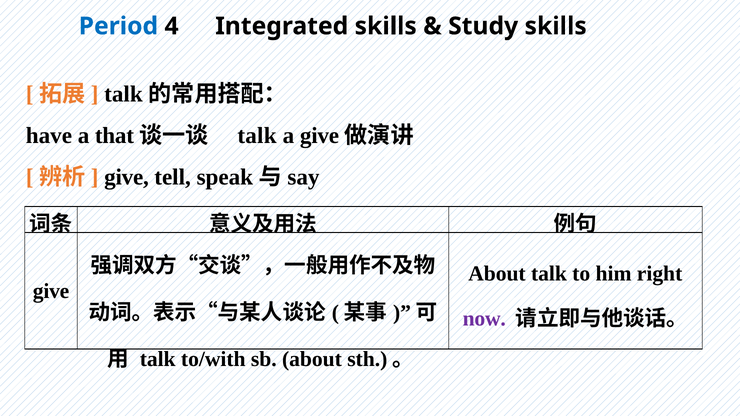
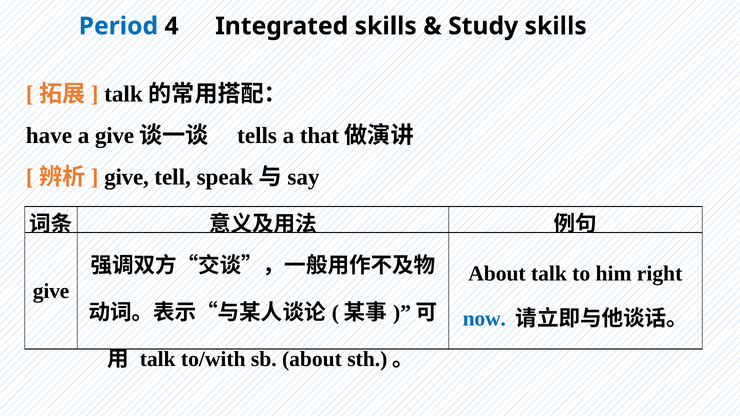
a that: that -> give (114, 136)
talk: talk -> tells (257, 136)
a give: give -> that (320, 136)
now colour: purple -> blue (484, 319)
